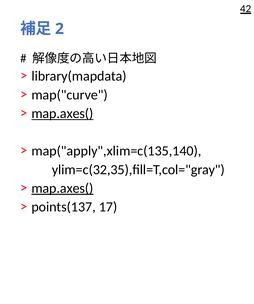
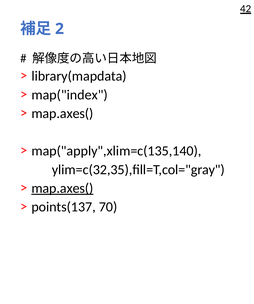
map("curve: map("curve -> map("index (70, 95)
map.axes( underline: present -> none (62, 113)
17: 17 -> 70 (108, 206)
